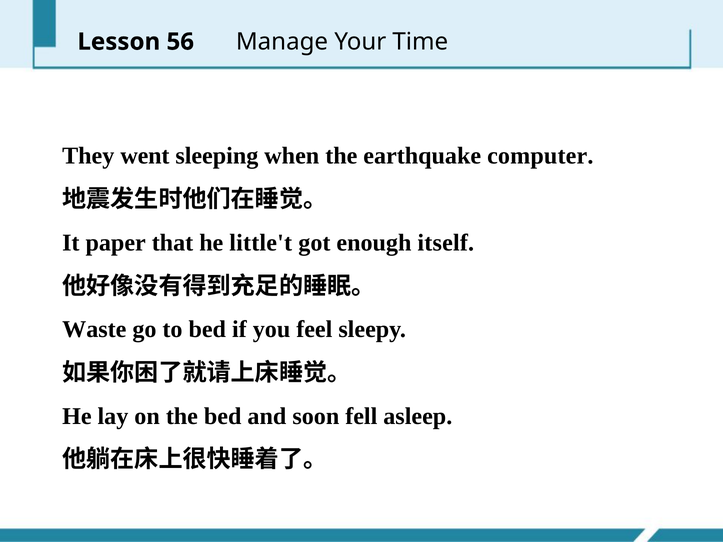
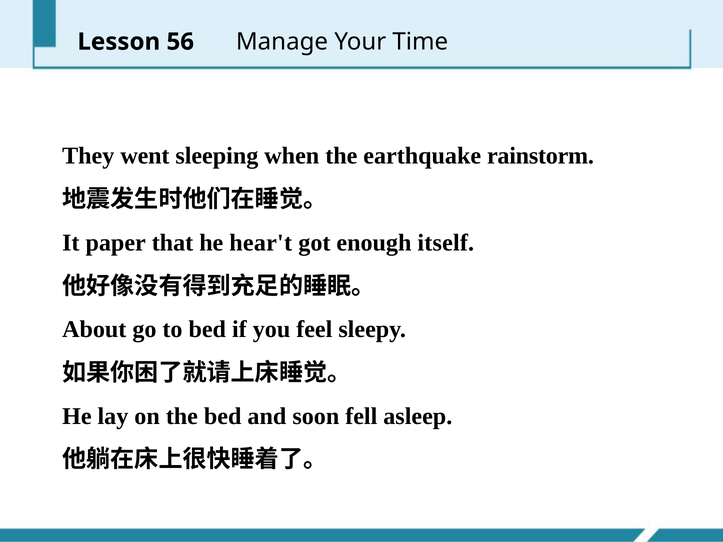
computer: computer -> rainstorm (540, 156)
little't: little't -> hear't (261, 243)
Waste: Waste -> About (94, 330)
